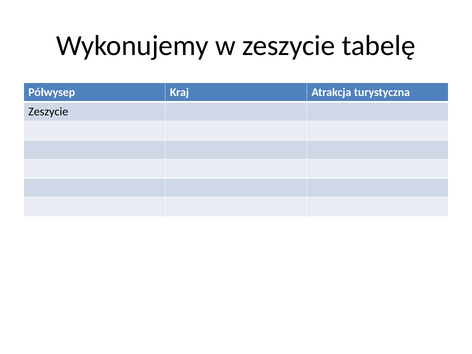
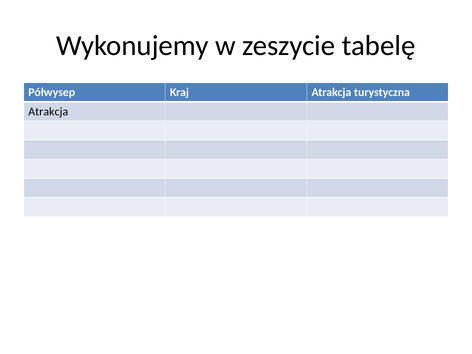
Zeszycie: Zeszycie -> Atrakcja (48, 111)
